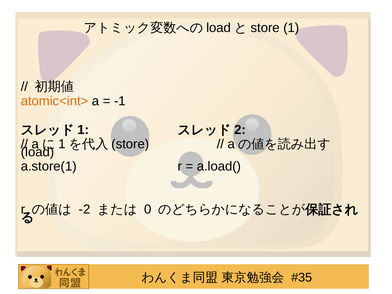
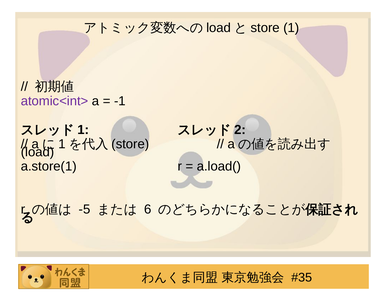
atomic<int> colour: orange -> purple (55, 101)
-2: -2 -> -5 (85, 209)
0: 0 -> 6 (148, 209)
